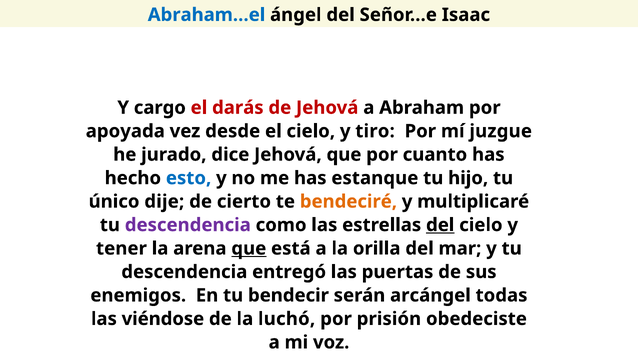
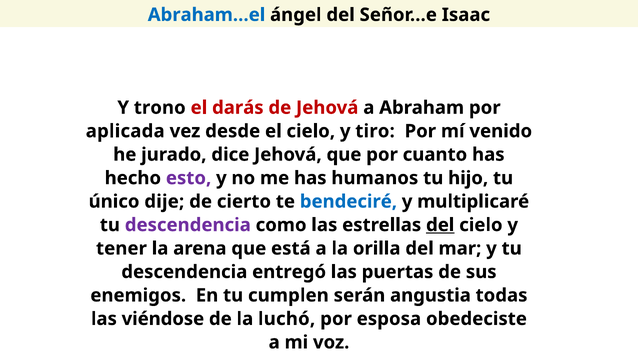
cargo: cargo -> trono (160, 108)
apoyada: apoyada -> aplicada (125, 131)
juzgue: juzgue -> venido (501, 131)
esto colour: blue -> purple (189, 178)
estanque: estanque -> humanos (375, 178)
bendeciré colour: orange -> blue (348, 201)
que underline: present -> none (249, 248)
bendecir: bendecir -> cumplen (288, 295)
arcángel: arcángel -> angustia (430, 295)
prisión: prisión -> esposa (389, 319)
